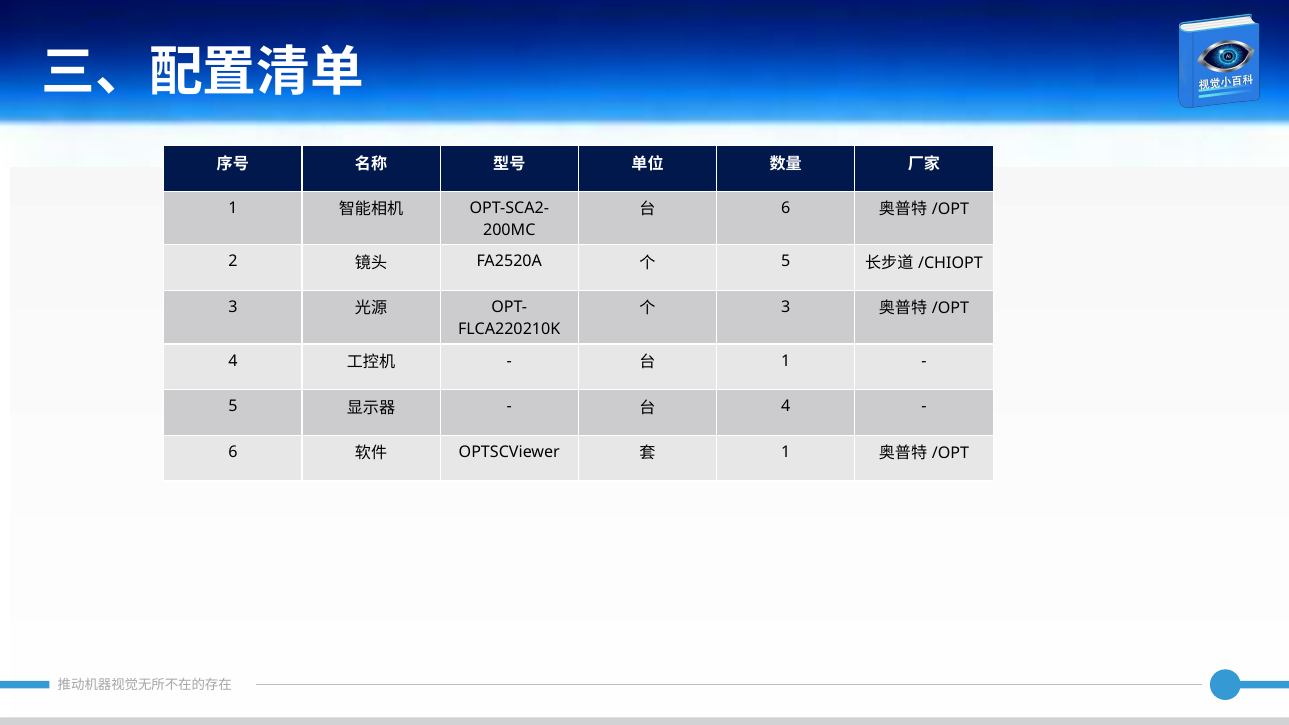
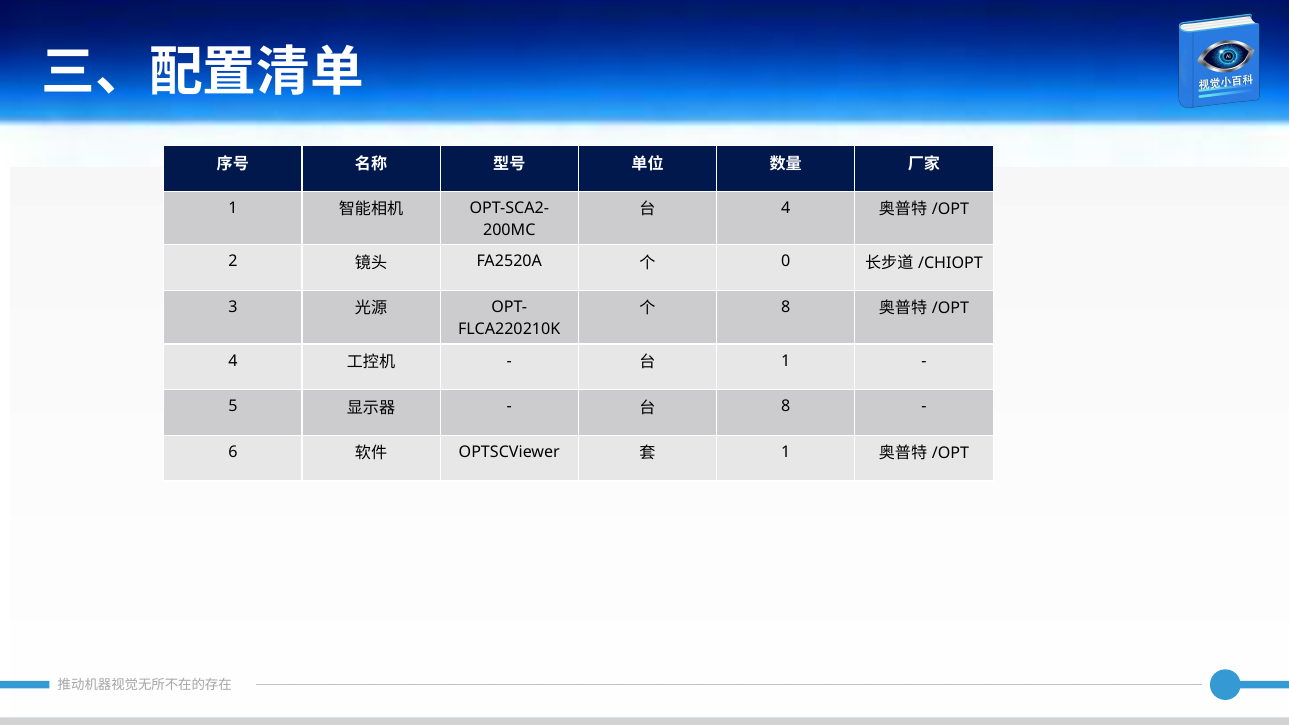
6: 6 -> 4 (786, 208)
5: 5 -> 0 (786, 262)
3: 3 -> 8 (786, 307)
4: 4 -> 8 (786, 406)
